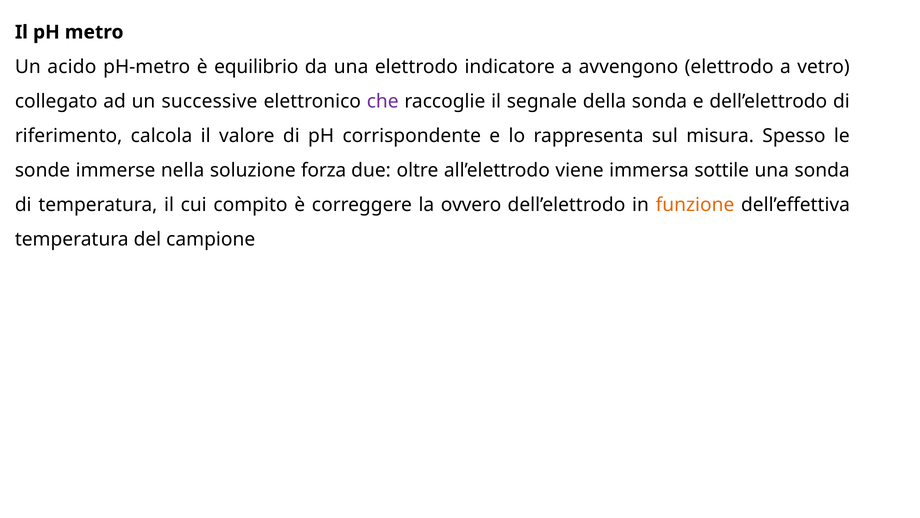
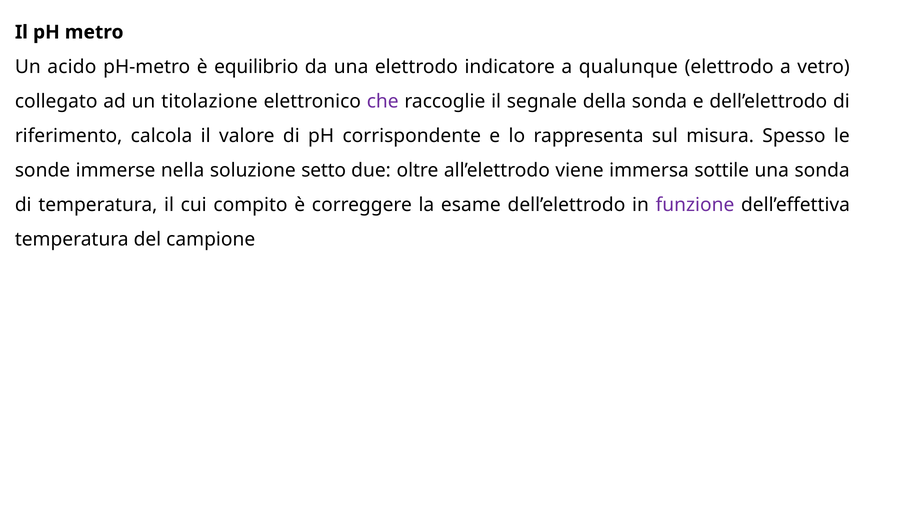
avvengono: avvengono -> qualunque (628, 67)
successive: successive -> titolazione (209, 101)
forza: forza -> setto (324, 170)
ovvero: ovvero -> esame (471, 205)
funzione colour: orange -> purple (695, 205)
